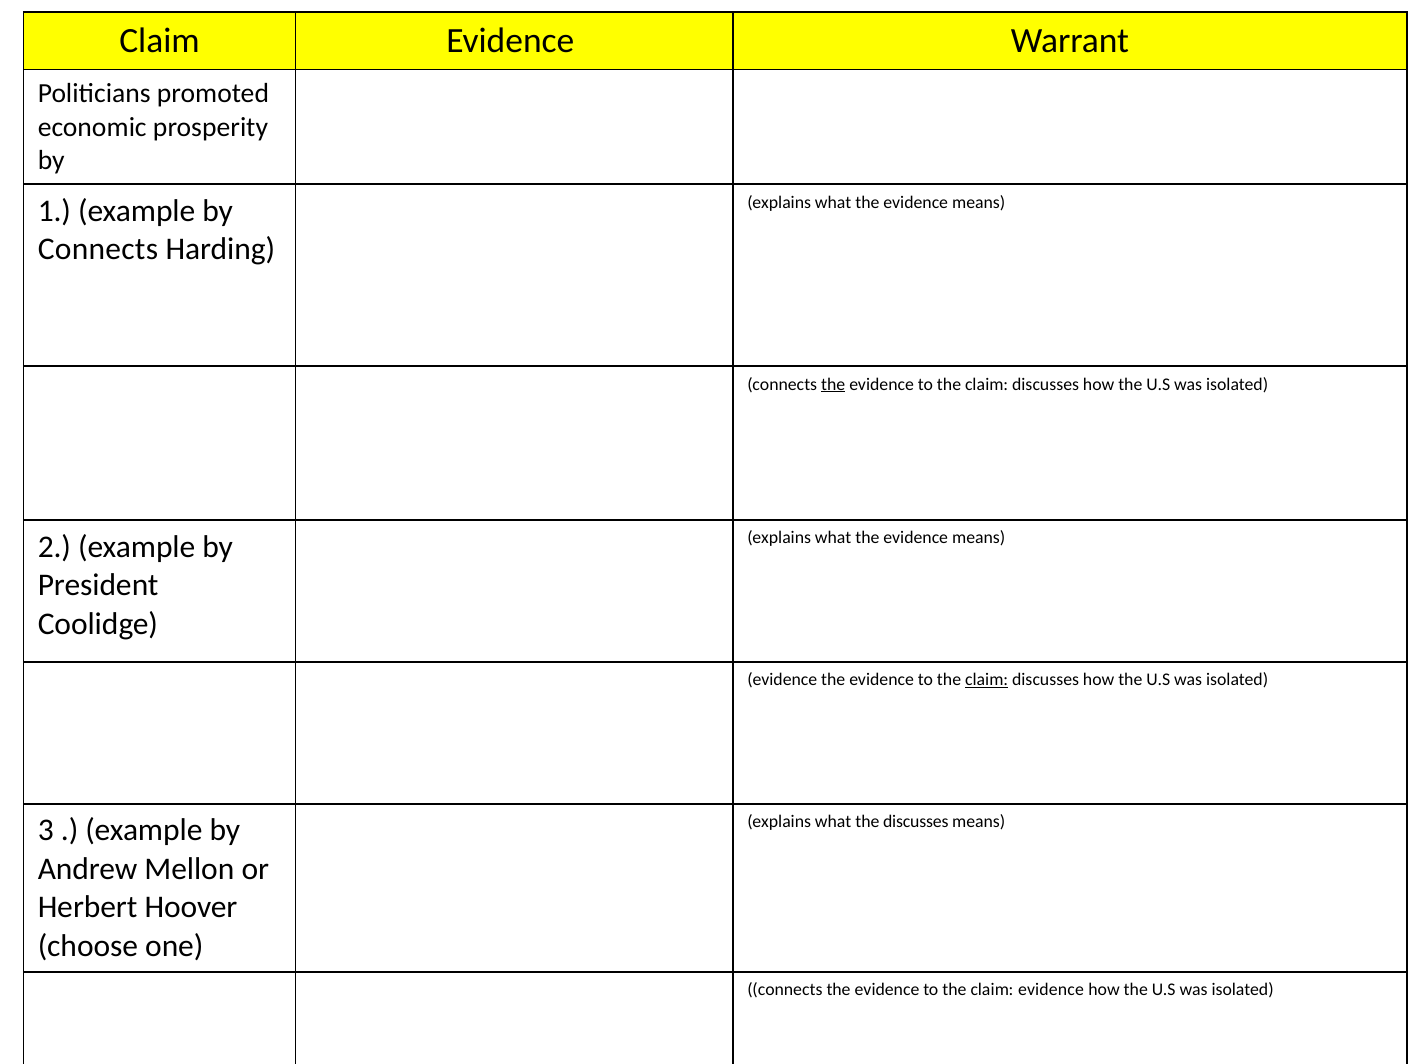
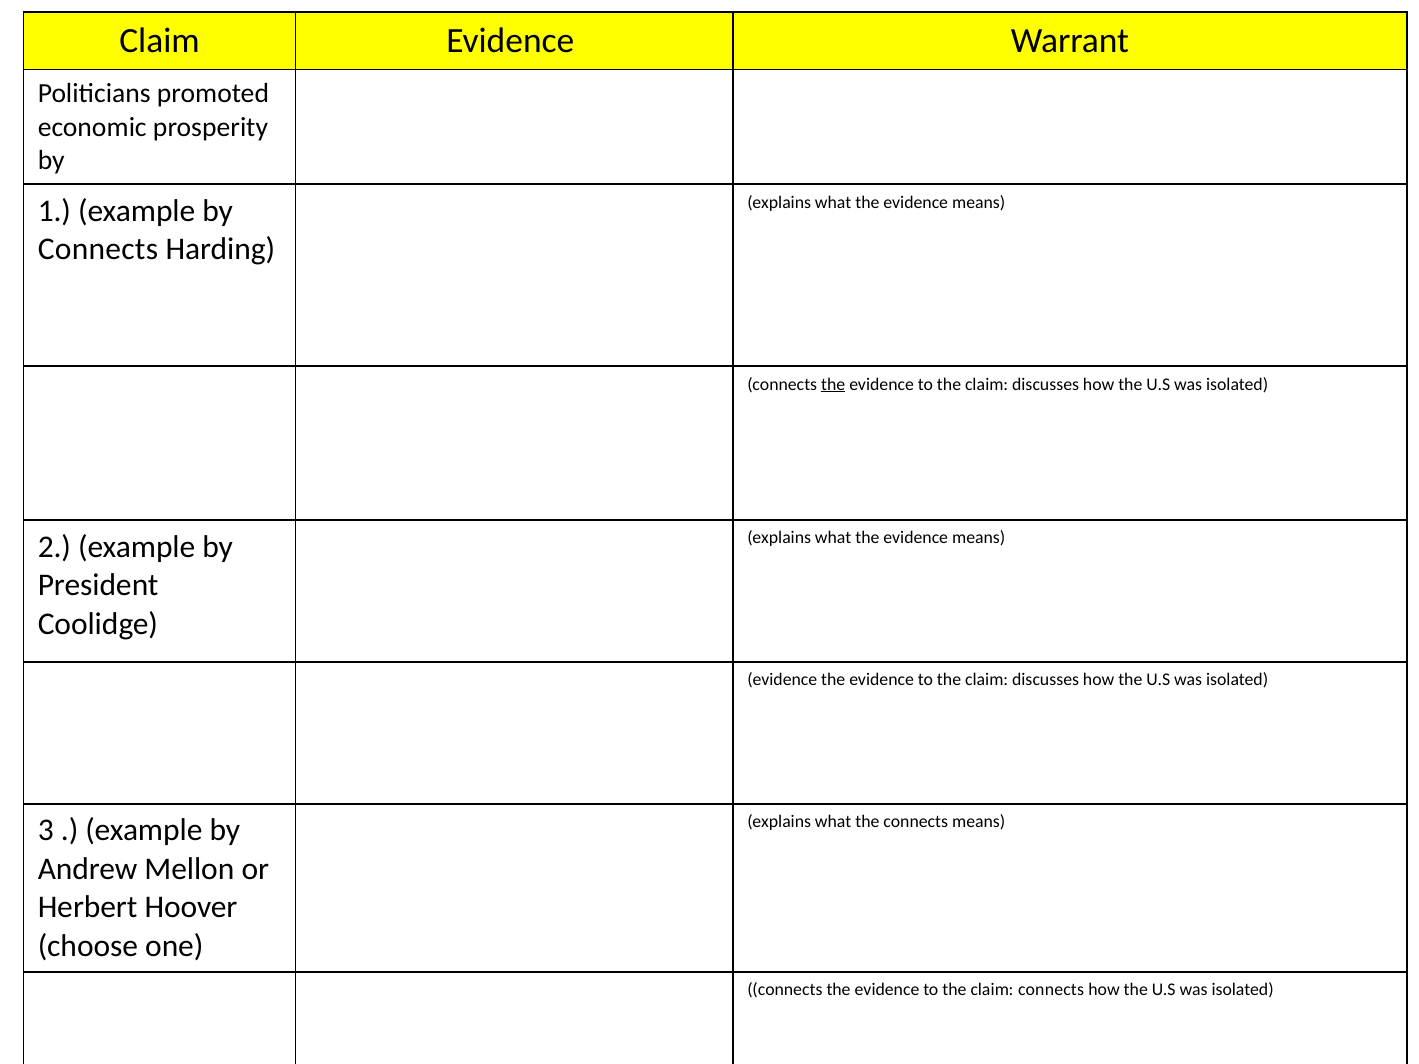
claim underline: present -> none (987, 680)
the discusses: discusses -> connects (916, 822)
the claim evidence: evidence -> connects (1051, 990)
